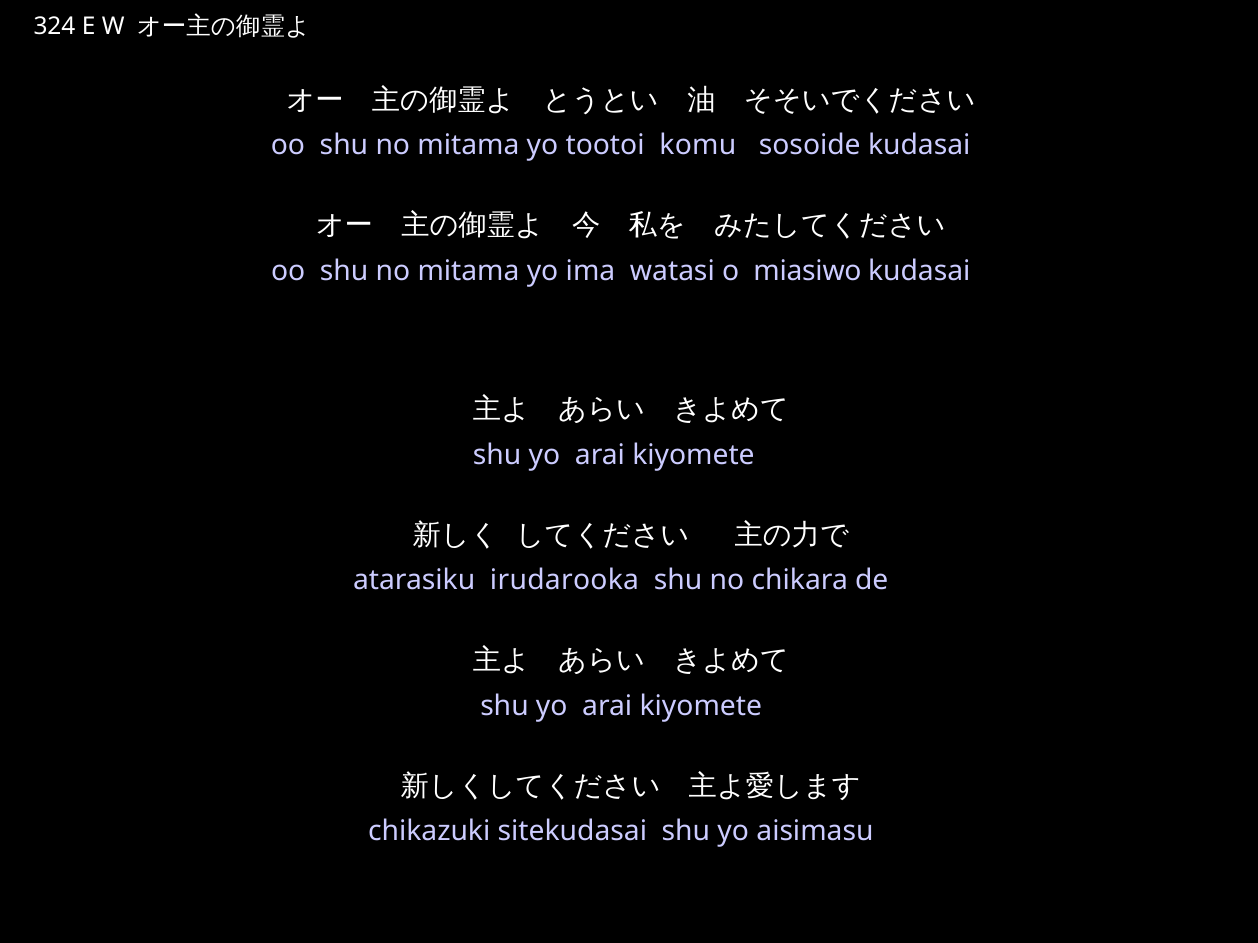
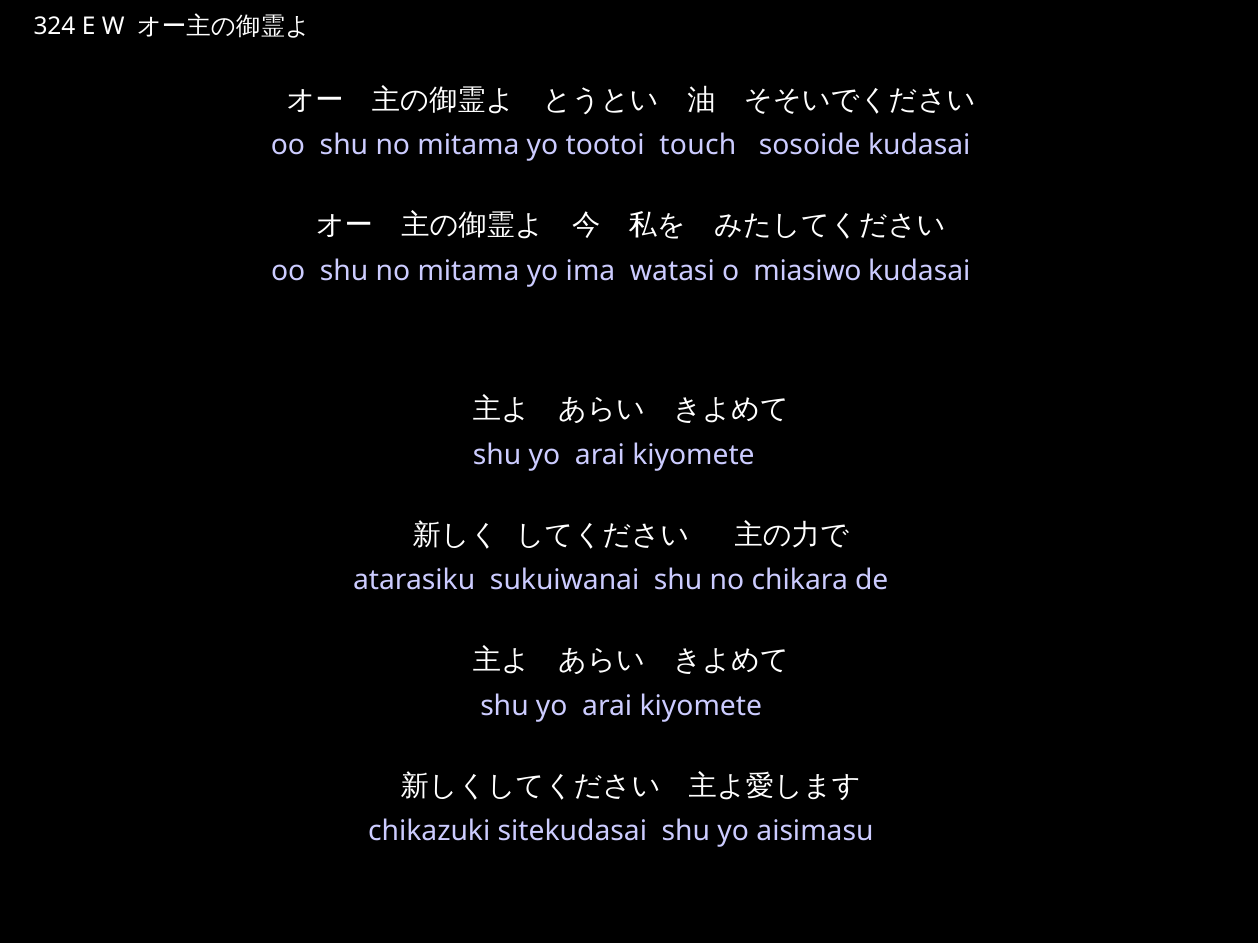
komu: komu -> touch (698, 145)
irudarooka: irudarooka -> sukuiwanai (565, 581)
